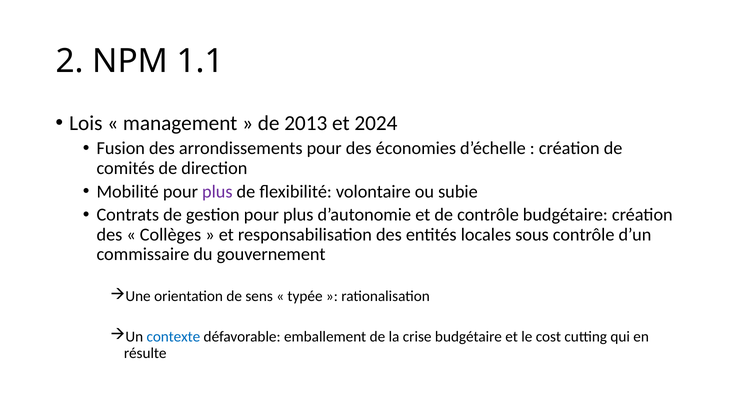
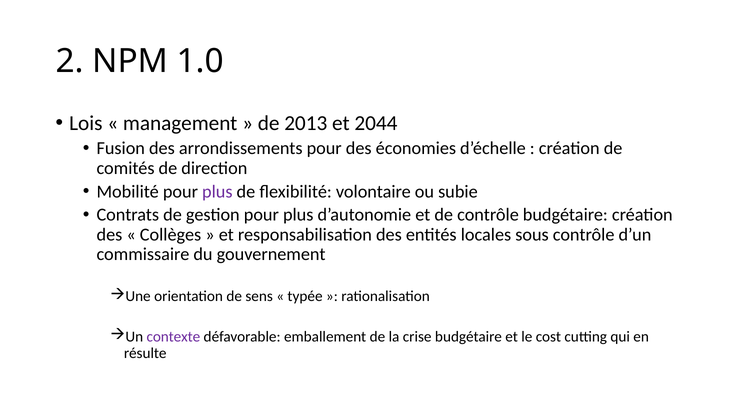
1.1: 1.1 -> 1.0 (200, 61)
2024: 2024 -> 2044 (376, 123)
contexte colour: blue -> purple (173, 337)
